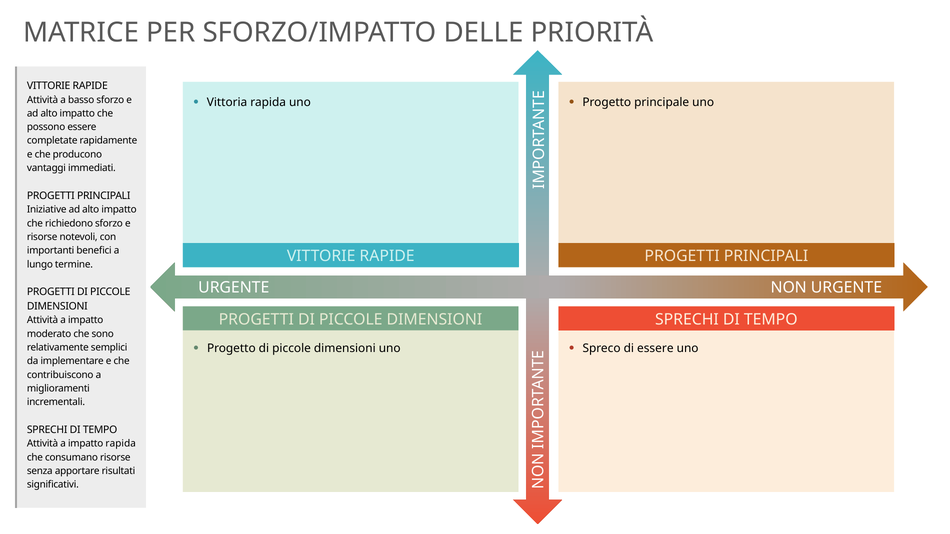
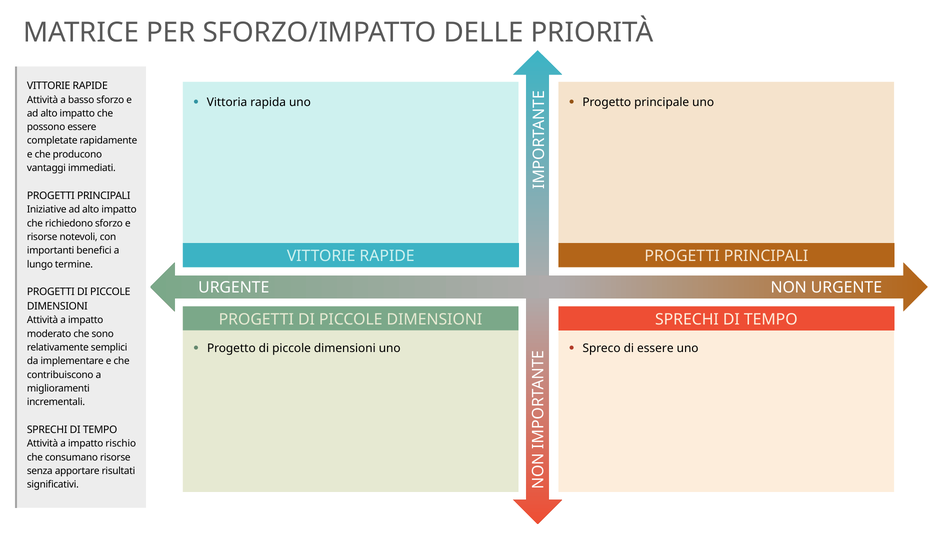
impatto rapida: rapida -> rischio (121, 444)
